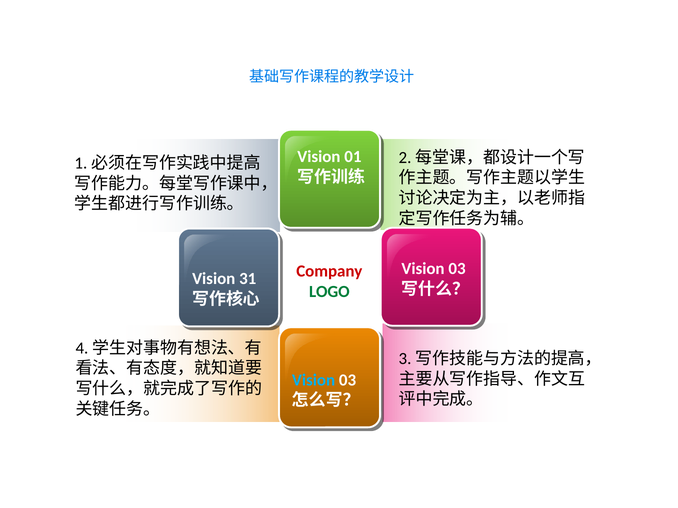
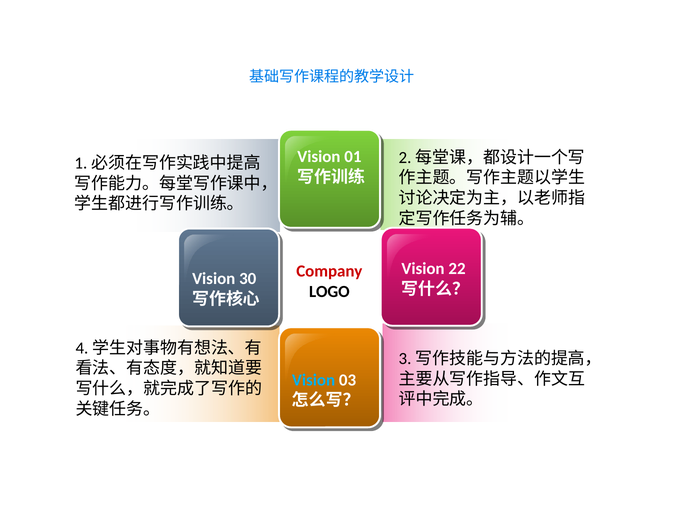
03: 03 -> 22 (457, 269)
31: 31 -> 30 (248, 279)
LOGO colour: green -> black (329, 292)
